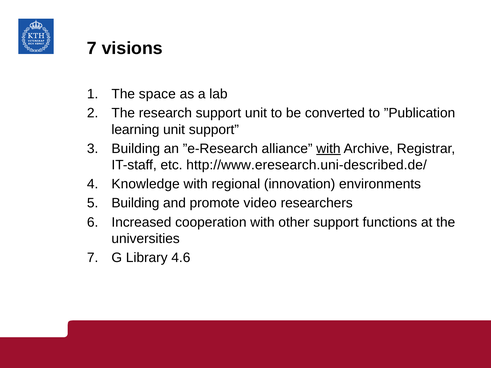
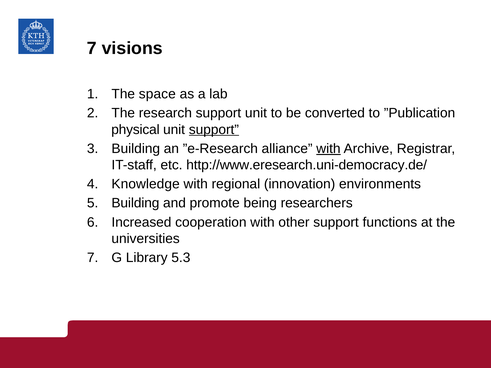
learning: learning -> physical (135, 130)
support underline: none -> present (214, 130)
http://www.eresearch.uni-described.de/: http://www.eresearch.uni-described.de/ -> http://www.eresearch.uni-democracy.de/ (307, 165)
video: video -> being (260, 203)
4.6: 4.6 -> 5.3 (181, 258)
